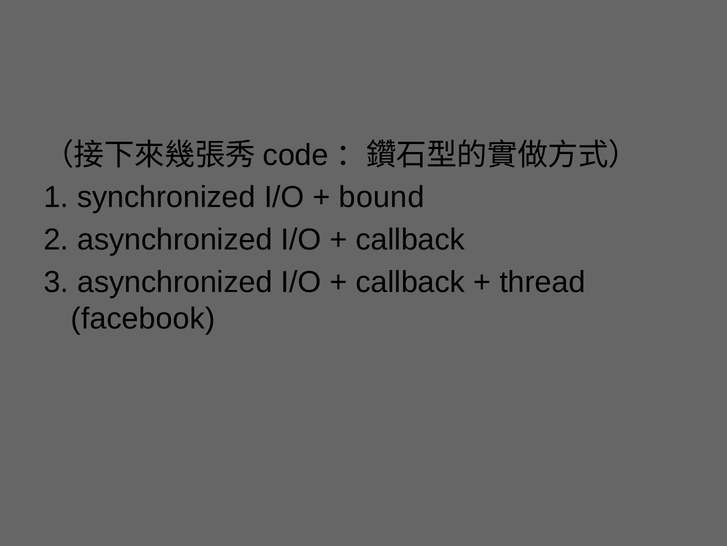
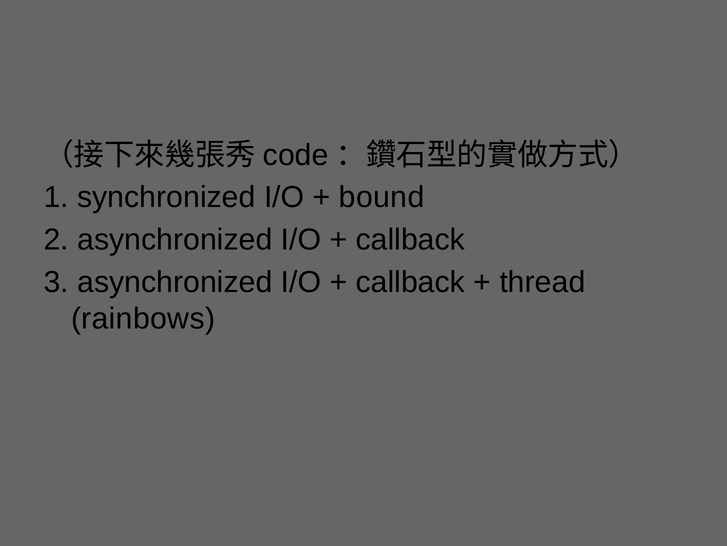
facebook: facebook -> rainbows (143, 318)
